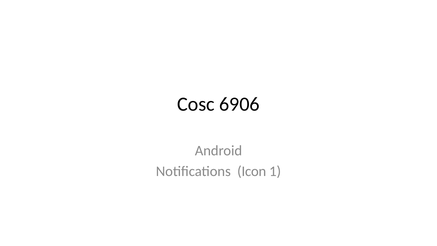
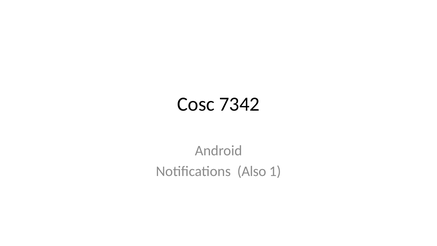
6906: 6906 -> 7342 (239, 104)
Icon: Icon -> Also (252, 171)
